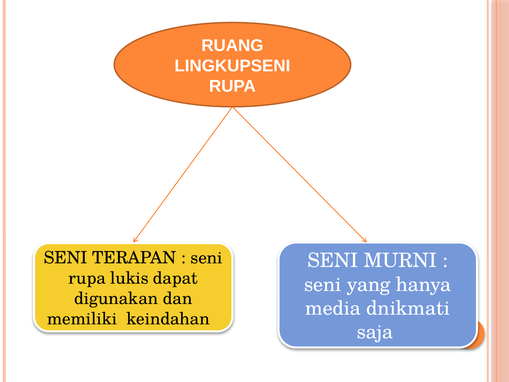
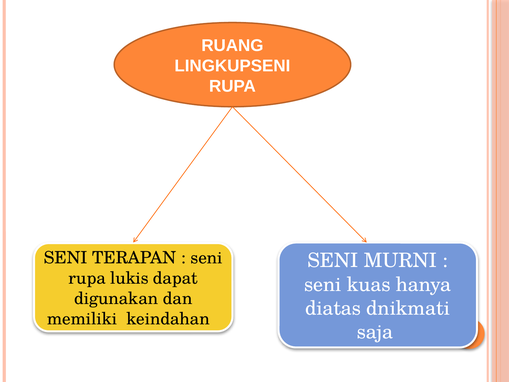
yang: yang -> kuas (369, 284)
media: media -> diatas (333, 308)
